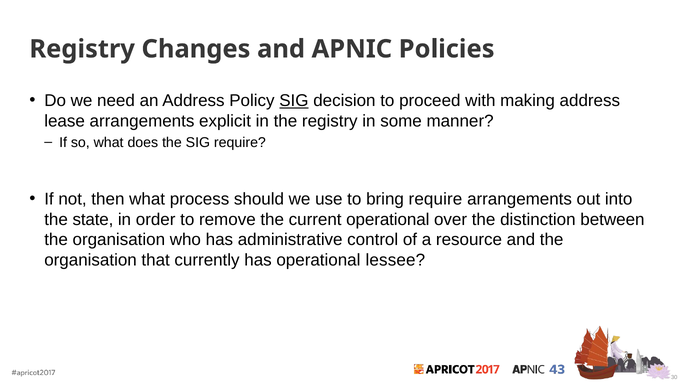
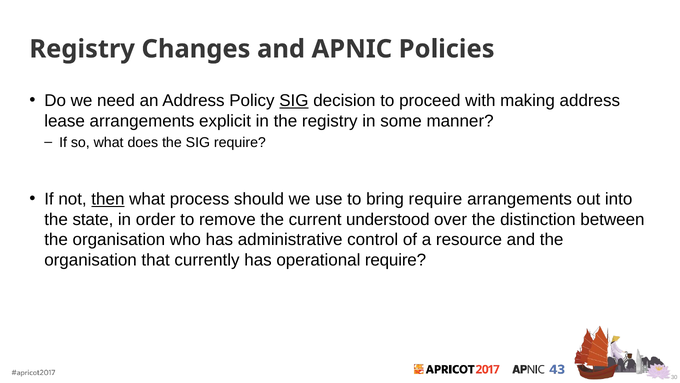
then underline: none -> present (108, 199)
current operational: operational -> understood (388, 219)
operational lessee: lessee -> require (396, 260)
